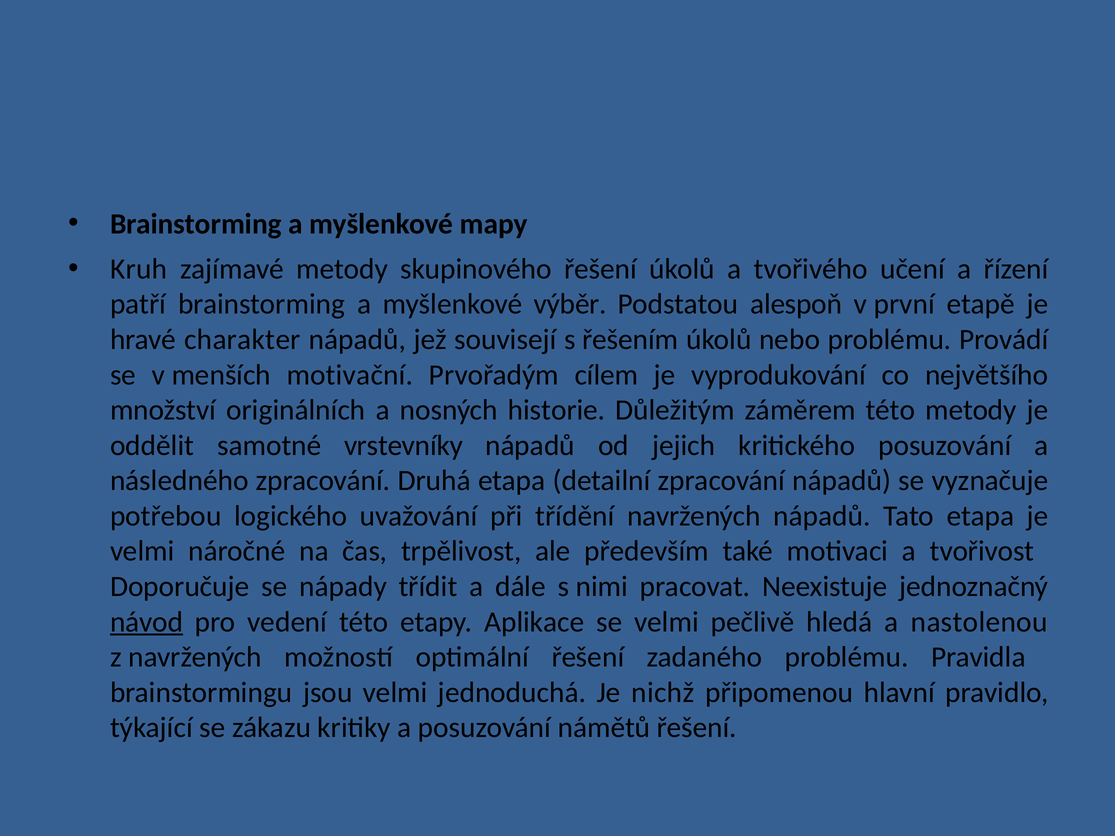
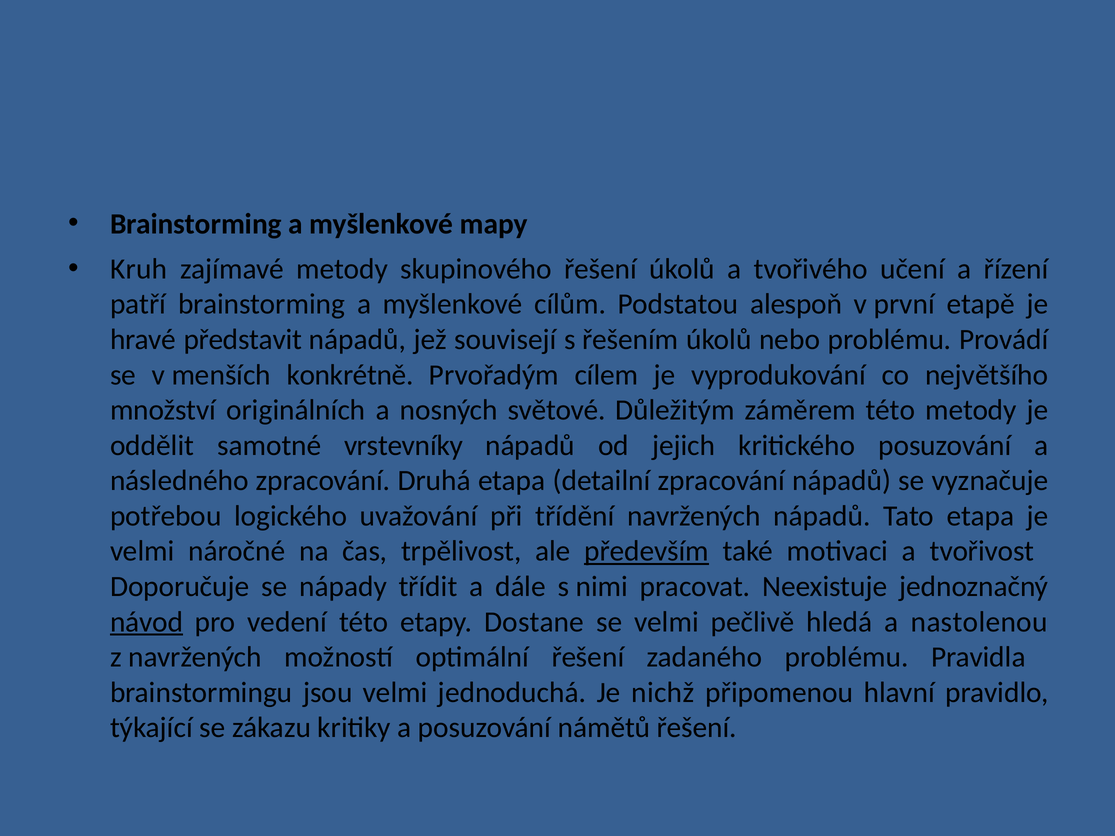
výběr: výběr -> cílům (570, 304)
charakter: charakter -> představit (243, 340)
motivační: motivační -> konkrétně (350, 375)
historie: historie -> světové (557, 410)
především underline: none -> present (647, 551)
Aplikace: Aplikace -> Dostane (534, 622)
